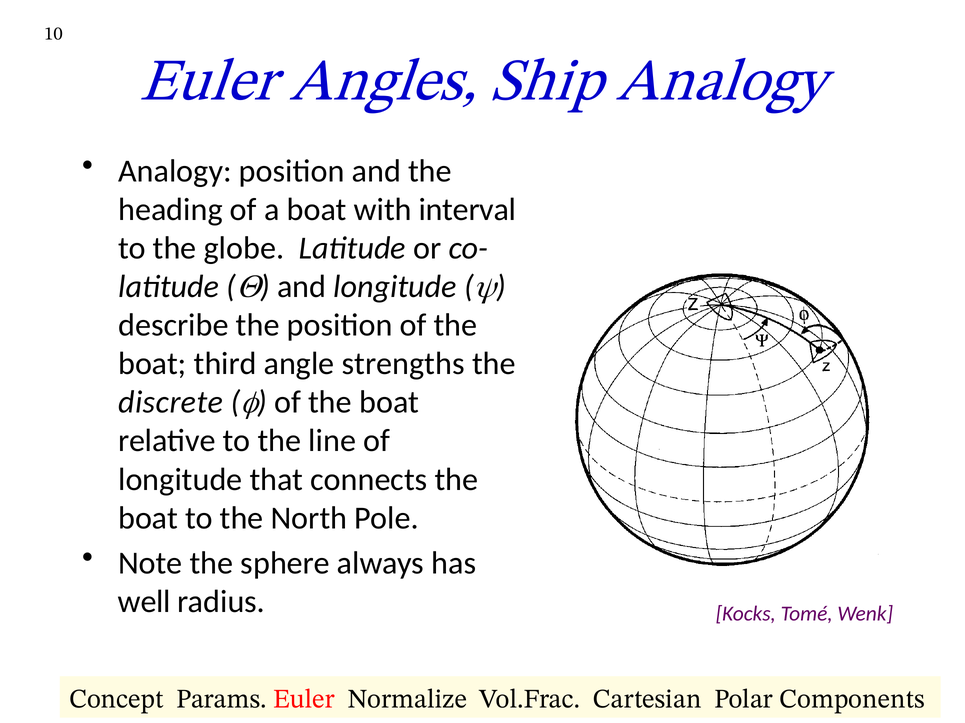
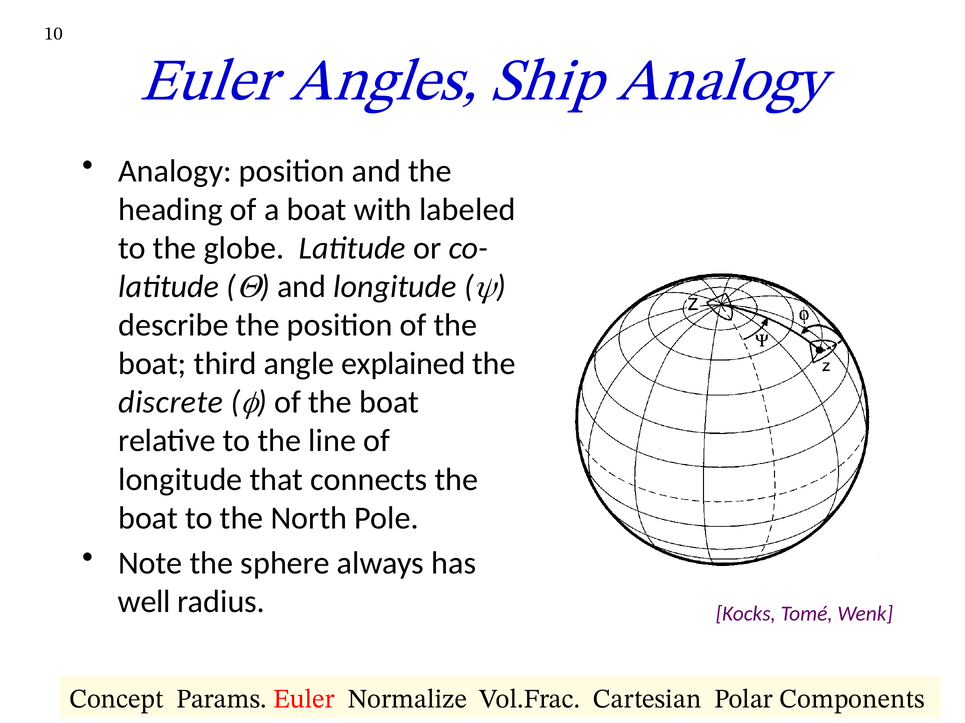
interval: interval -> labeled (467, 210)
strengths: strengths -> explained (403, 364)
